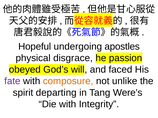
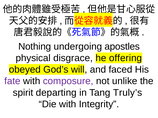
Hopeful: Hopeful -> Nothing (35, 47)
passion: passion -> offering (126, 58)
composure colour: orange -> purple (68, 81)
Were’s: Were’s -> Truly’s (128, 93)
